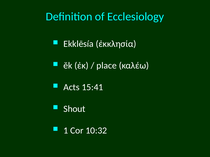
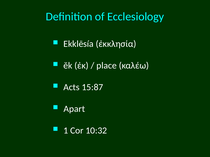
15:41: 15:41 -> 15:87 (92, 87)
Shout: Shout -> Apart (74, 109)
